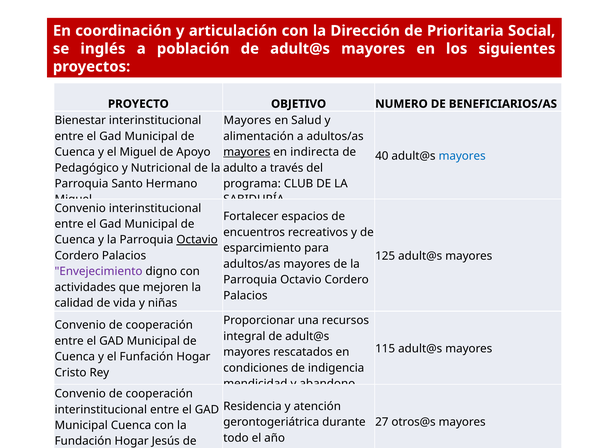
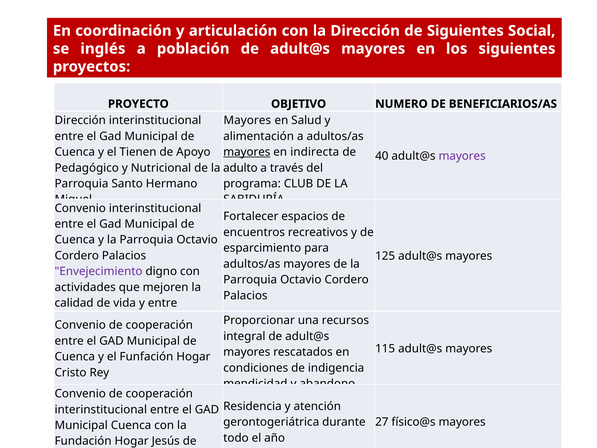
de Prioritaria: Prioritaria -> Siguientes (465, 31)
Bienestar: Bienestar -> Dirección (80, 120)
el Miguel: Miguel -> Tienen (138, 152)
mayores colour: blue -> purple (462, 156)
Octavio underline: present -> none (197, 240)
y niñas: niñas -> entre (163, 303)
otros@s: otros@s -> físico@s (414, 422)
